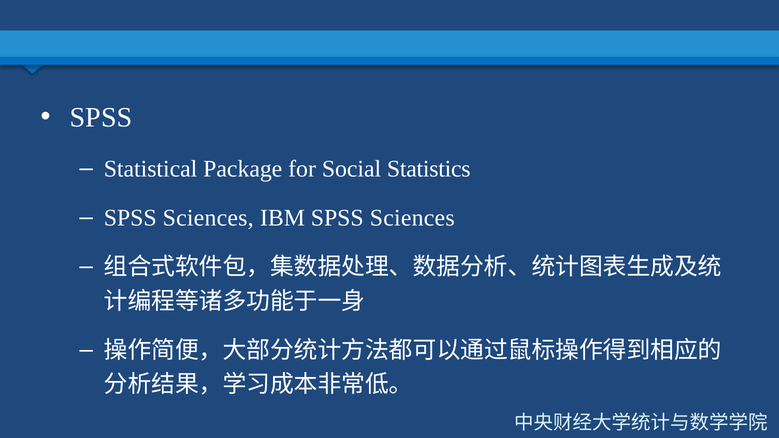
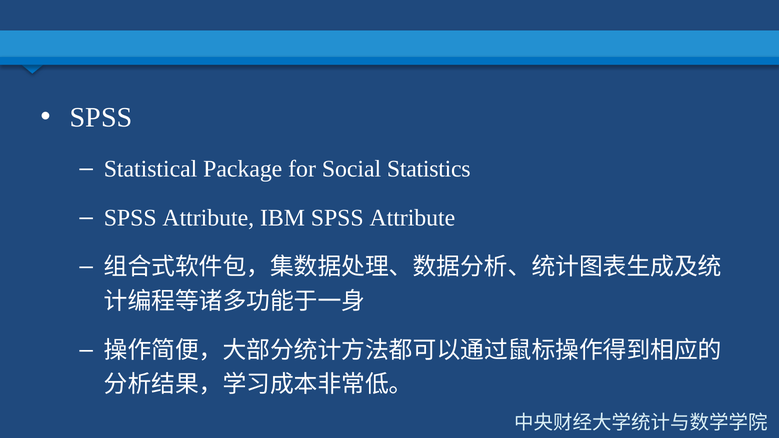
Sciences: Sciences -> Attribute (208, 218)
IBM SPSS Sciences: Sciences -> Attribute (412, 218)
